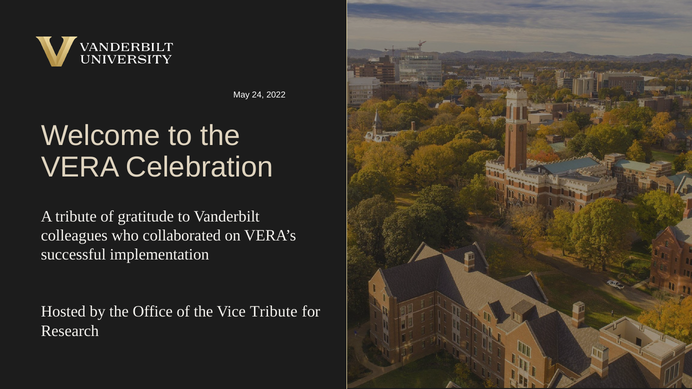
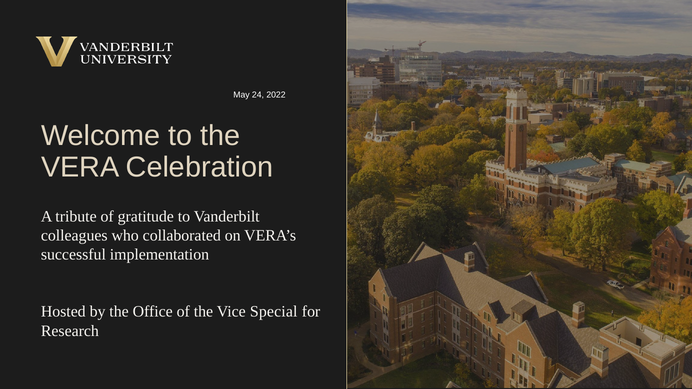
Vice Tribute: Tribute -> Special (274, 312)
